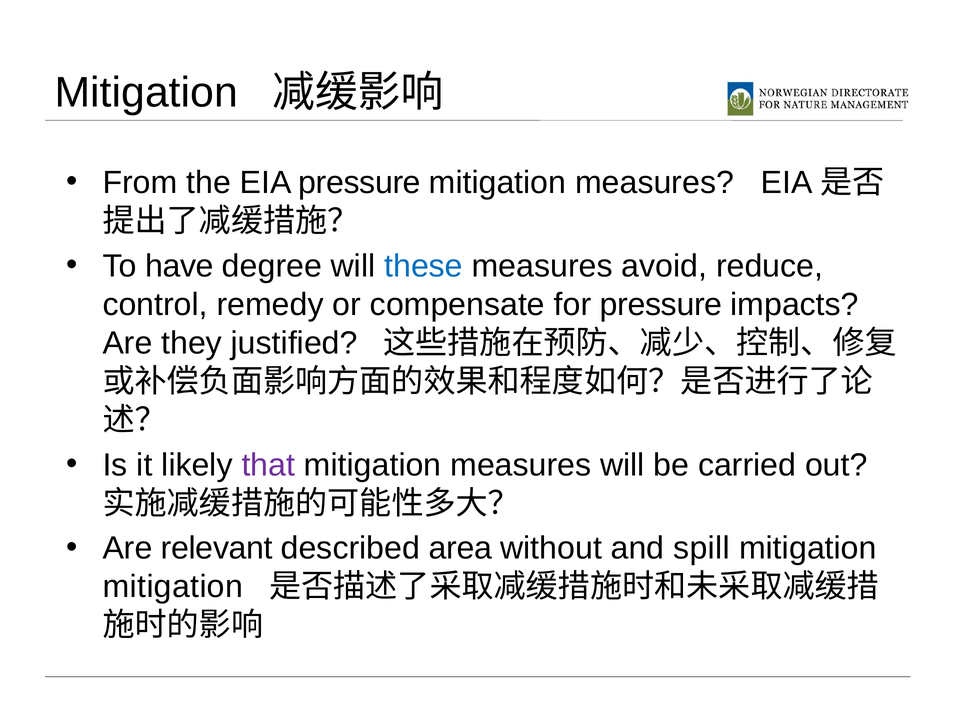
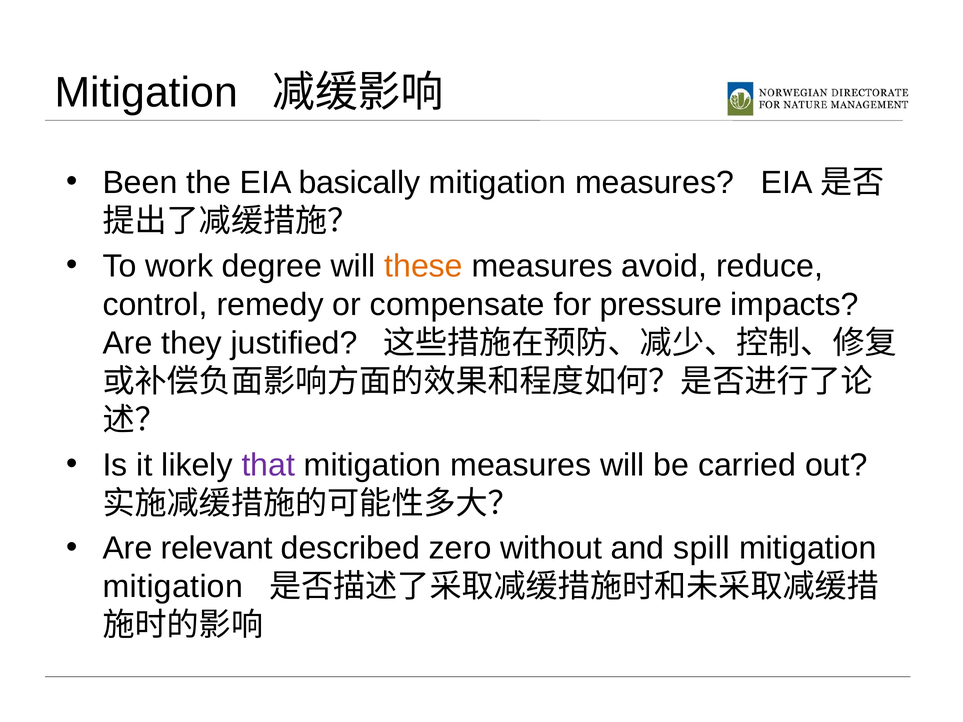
From: From -> Been (140, 183)
EIA pressure: pressure -> basically (359, 183)
have: have -> work (179, 266)
these colour: blue -> orange (424, 266)
area: area -> zero (460, 549)
